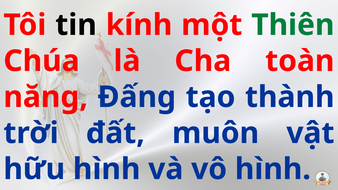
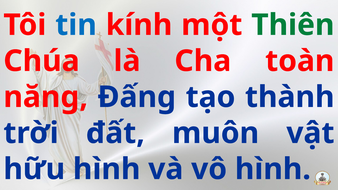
tin colour: black -> blue (76, 25)
